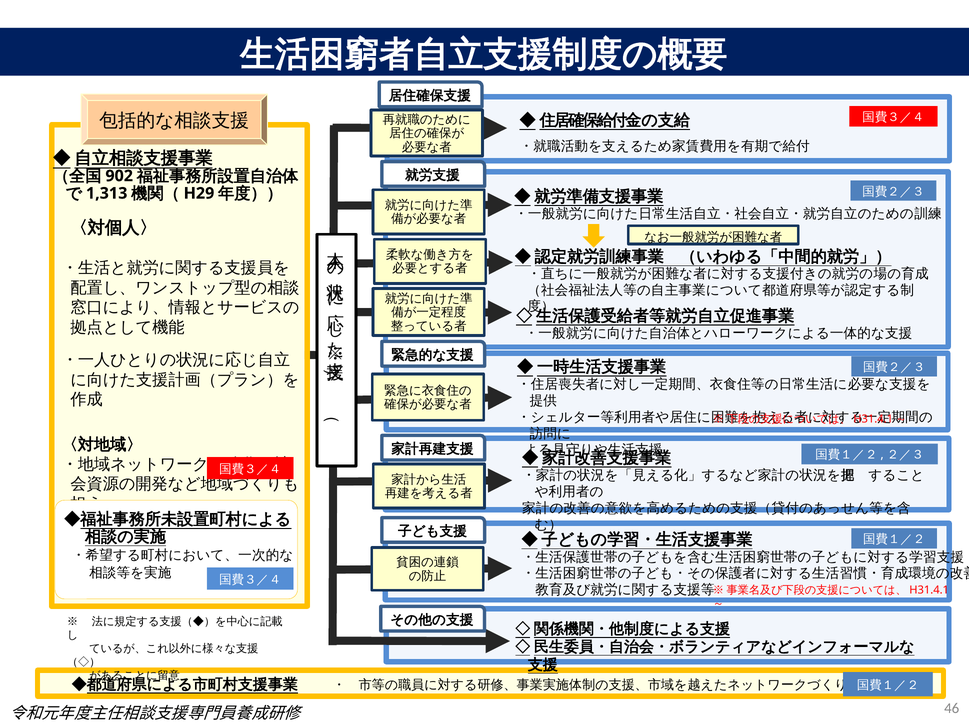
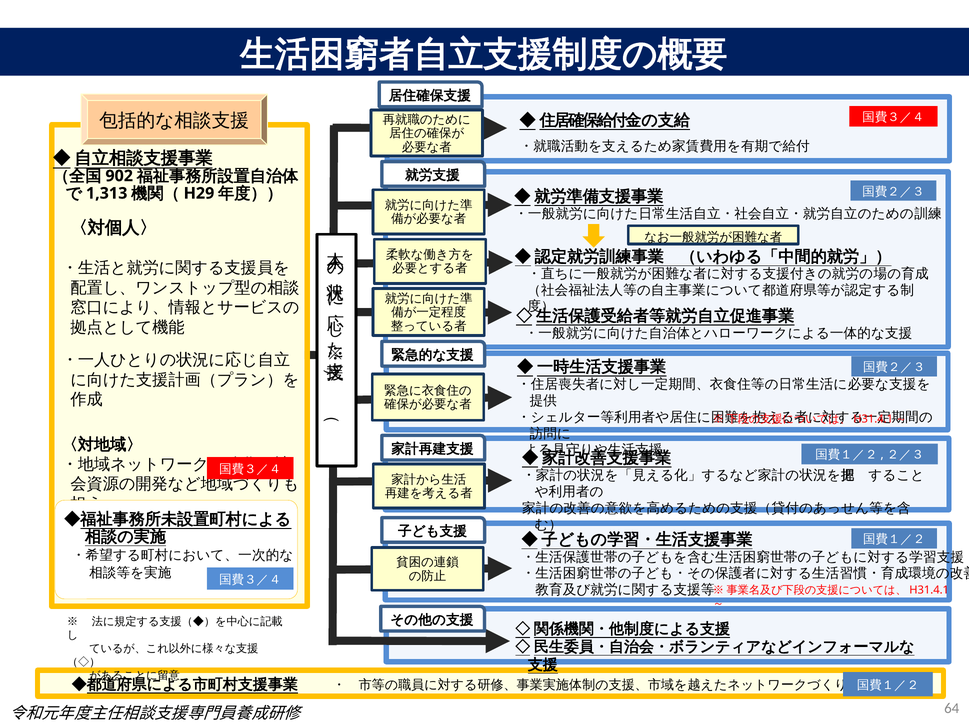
46: 46 -> 64 (952, 708)
